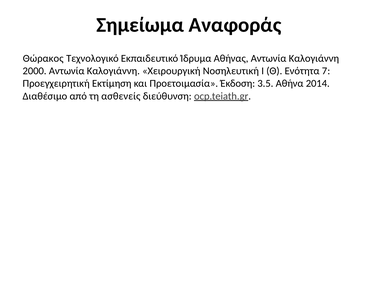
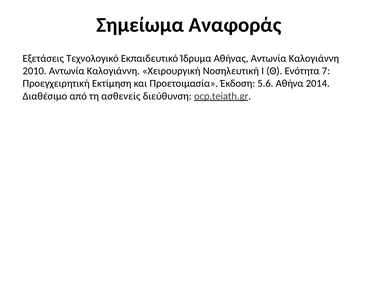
Θώρακος: Θώρακος -> Εξετάσεις (43, 58)
2000: 2000 -> 2010 (35, 71)
3.5: 3.5 -> 5.6 (265, 83)
